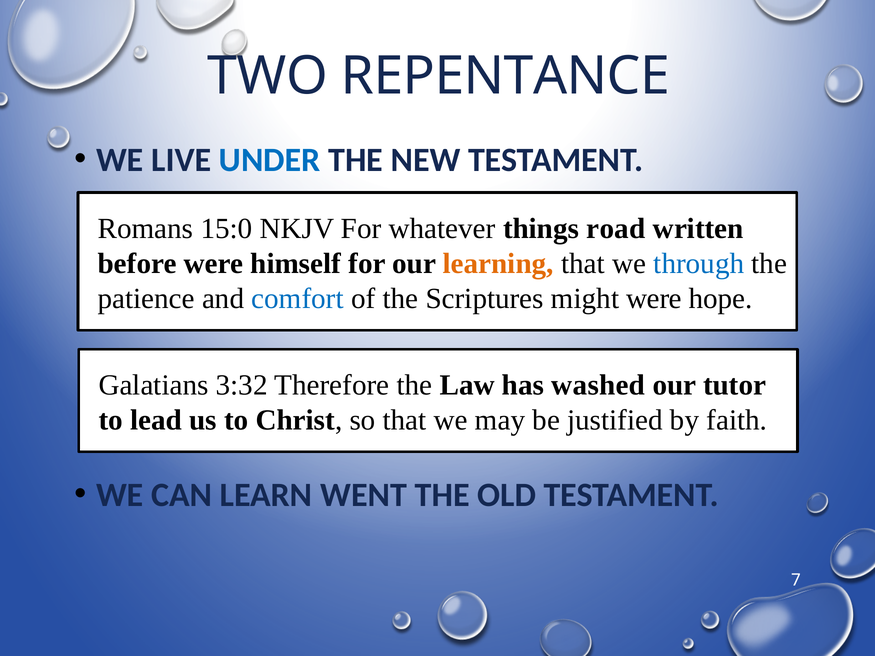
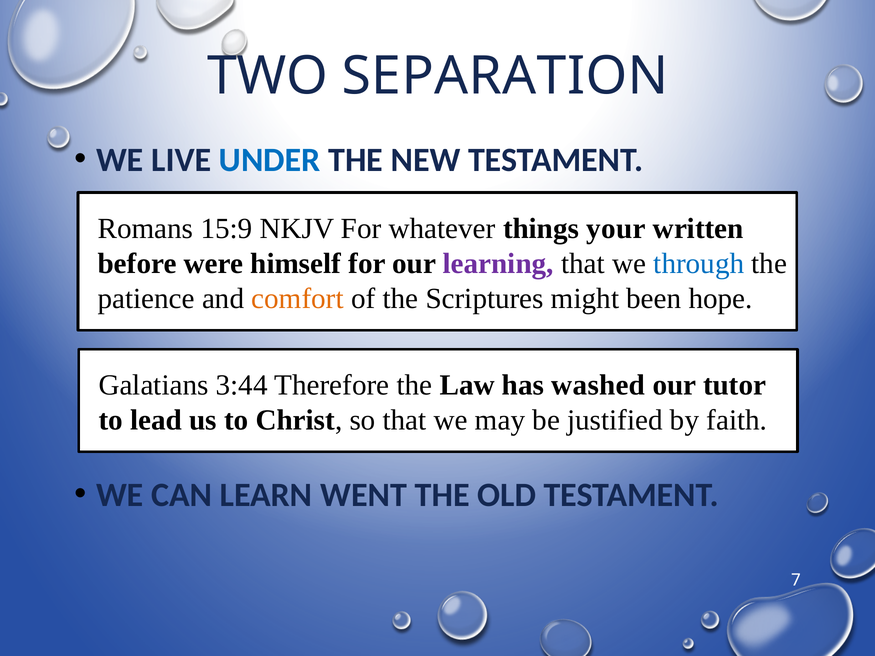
REPENTANCE: REPENTANCE -> SEPARATION (505, 76)
15:0: 15:0 -> 15:9 (227, 229)
road: road -> your (616, 229)
learning colour: orange -> purple (498, 264)
comfort colour: blue -> orange (298, 299)
might were: were -> been (654, 299)
3:32: 3:32 -> 3:44 (242, 385)
